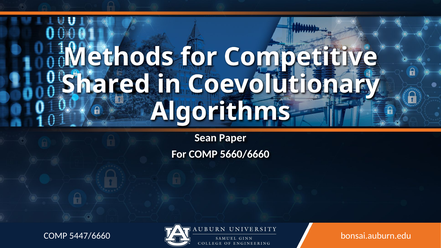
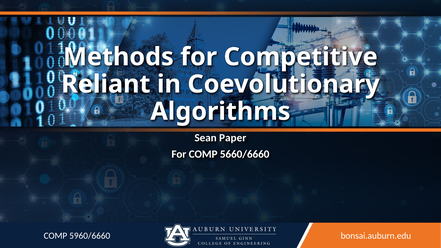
Shared: Shared -> Reliant (106, 84)
5447/6660: 5447/6660 -> 5960/6660 (90, 236)
